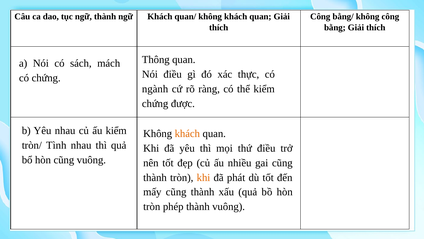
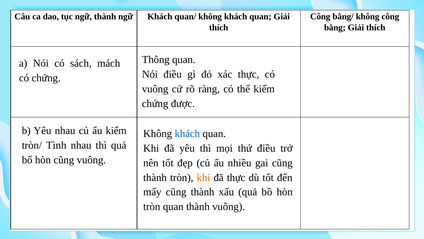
ngành: ngành -> vuông (155, 89)
khách colour: orange -> blue (187, 133)
đã phát: phát -> thực (236, 177)
tròn phép: phép -> quan (173, 206)
